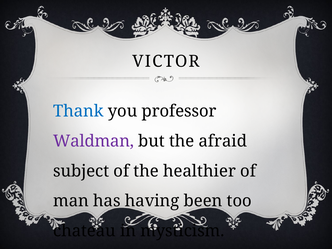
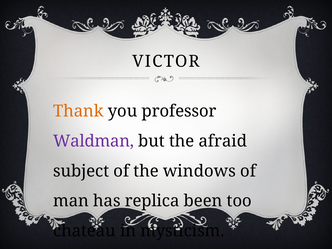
Thank colour: blue -> orange (78, 111)
healthier: healthier -> windows (199, 171)
having: having -> replica (152, 201)
